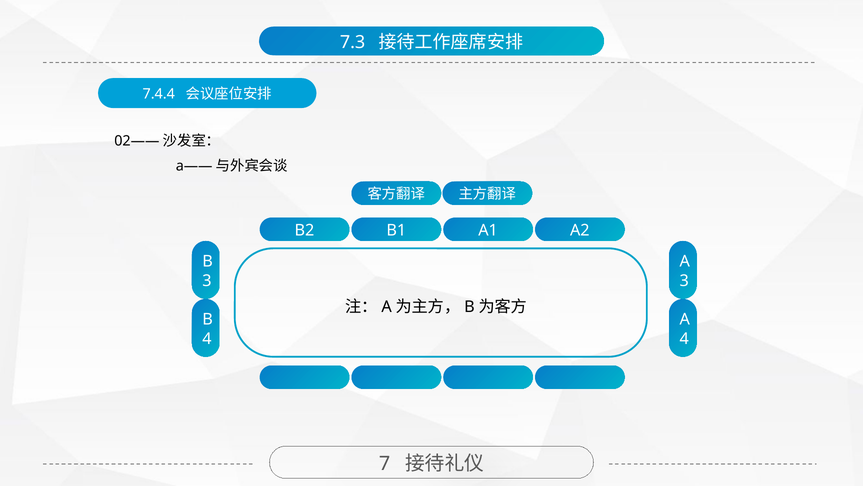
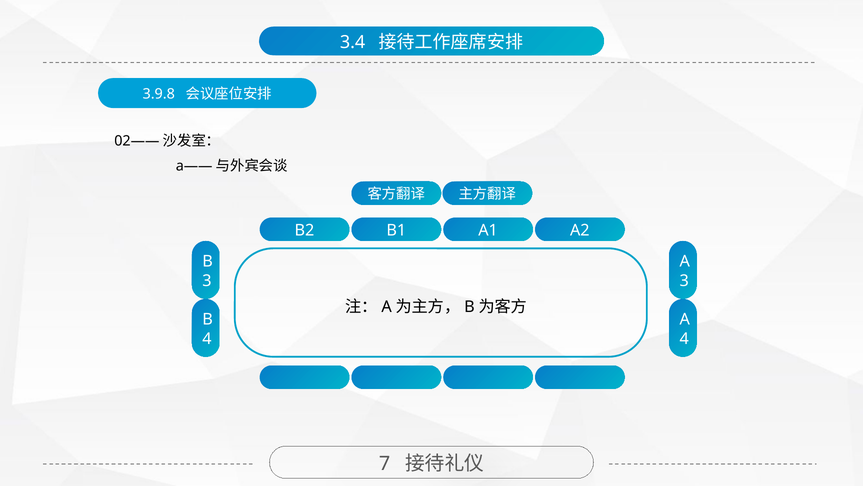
7.3: 7.3 -> 3.4 (353, 42)
7.4.4: 7.4.4 -> 3.9.8 (159, 94)
